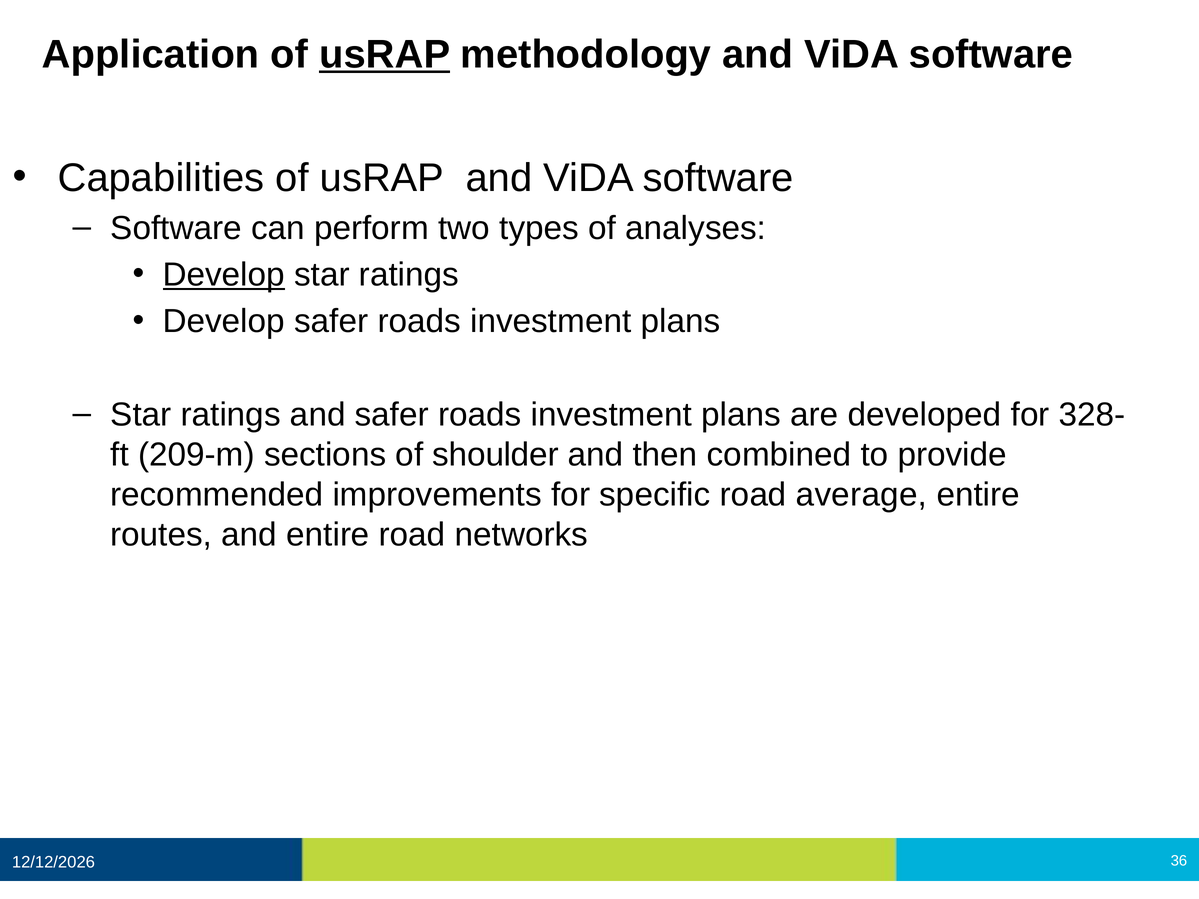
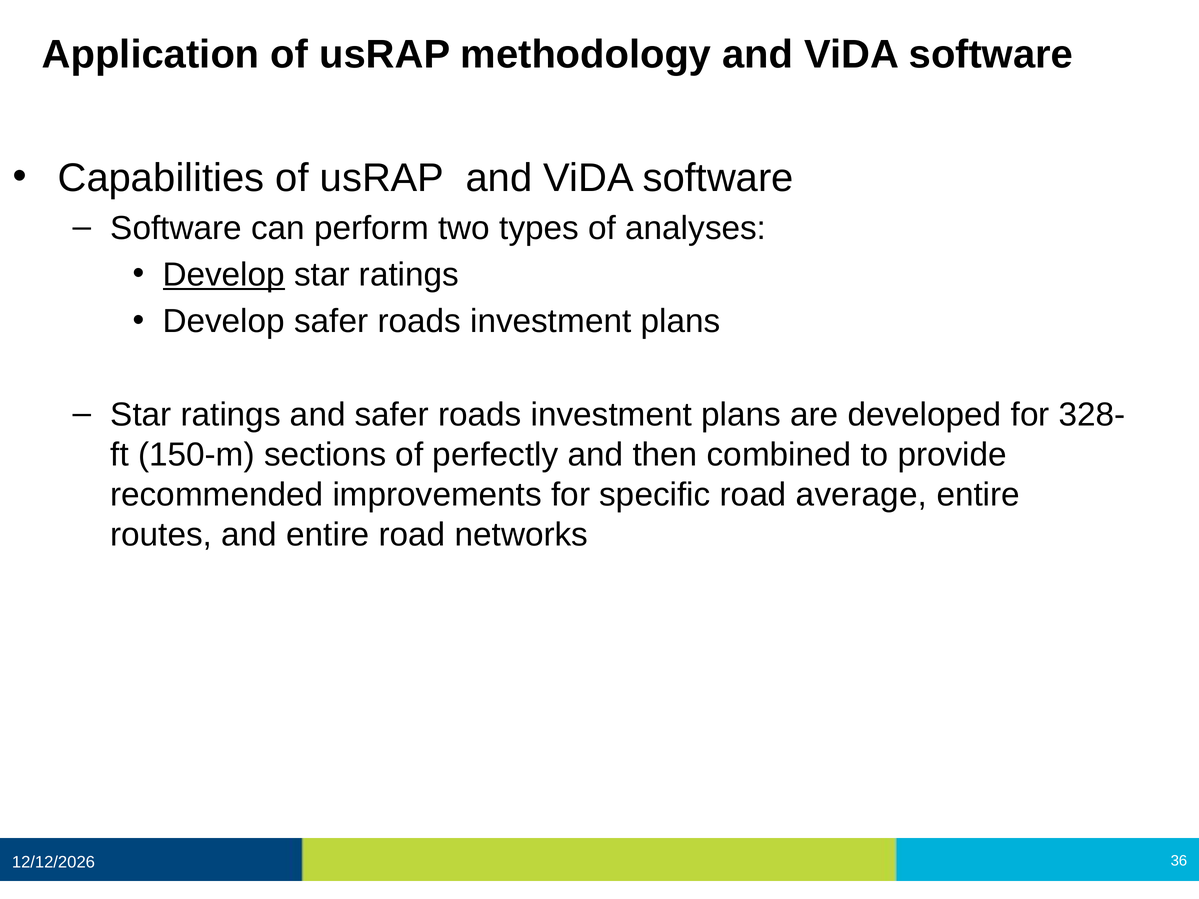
usRAP underline: present -> none (385, 55)
209-m: 209-m -> 150-m (196, 455)
shoulder: shoulder -> perfectly (495, 455)
